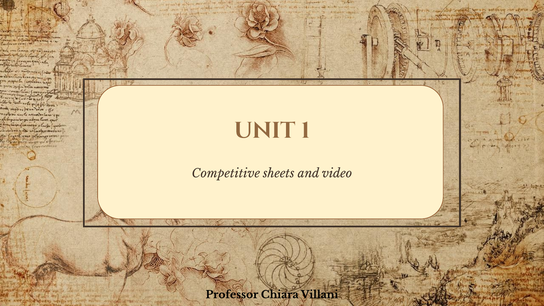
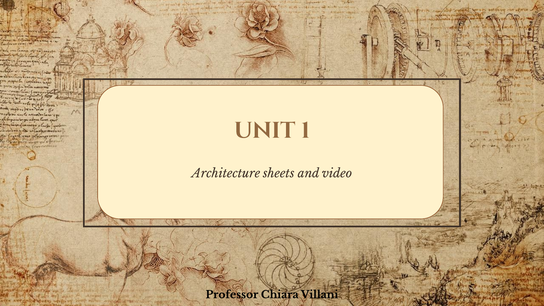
Competitive: Competitive -> Architecture (226, 173)
